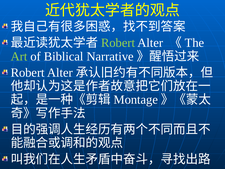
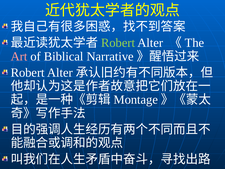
Art colour: light green -> pink (19, 56)
